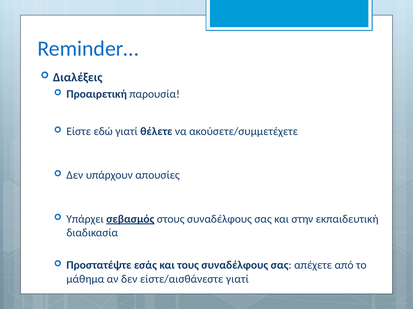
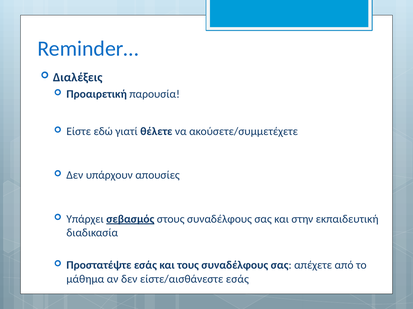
είστε/αισθάνεστε γιατί: γιατί -> εσάς (237, 280)
